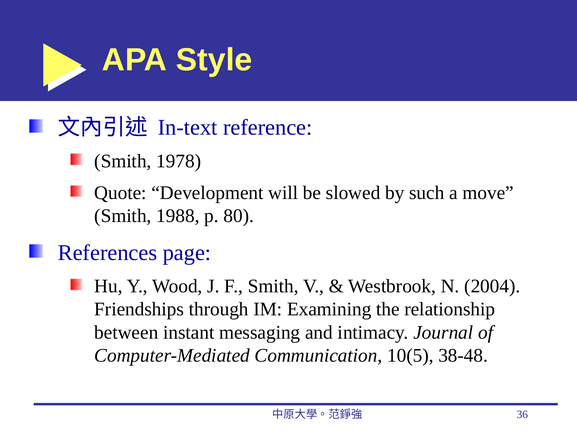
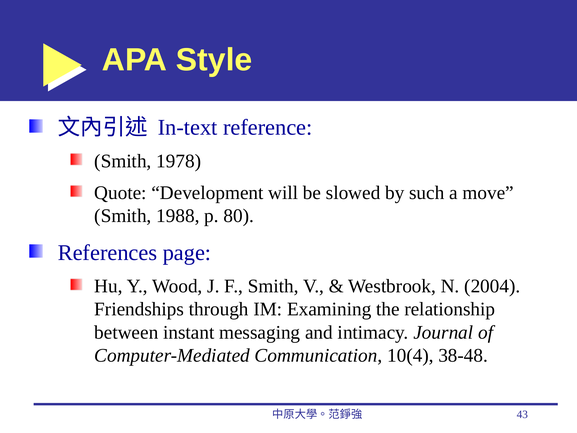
10(5: 10(5 -> 10(4 (410, 355)
36: 36 -> 43 (522, 414)
